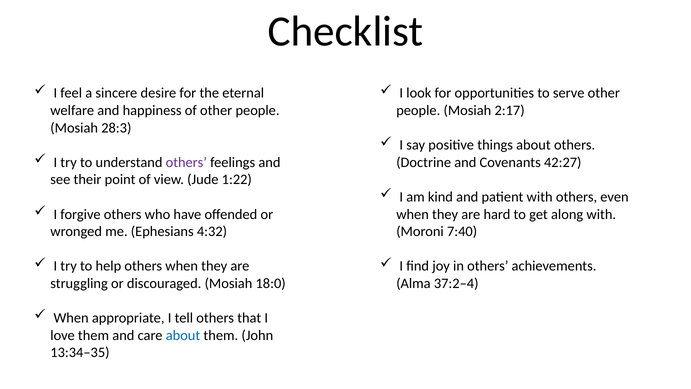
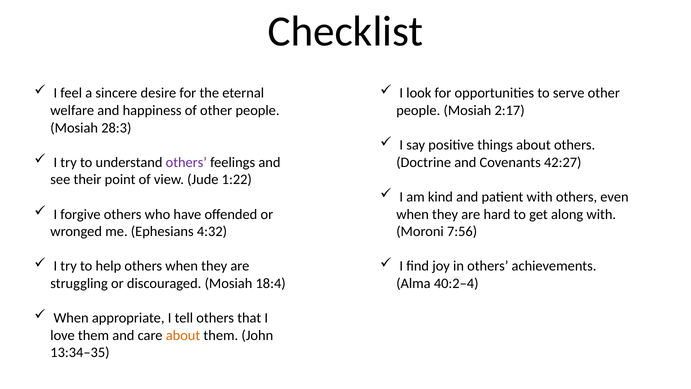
7:40: 7:40 -> 7:56 (462, 231)
18:0: 18:0 -> 18:4 (271, 283)
37:2–4: 37:2–4 -> 40:2–4 (456, 283)
about colour: blue -> orange (183, 335)
